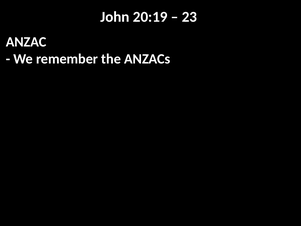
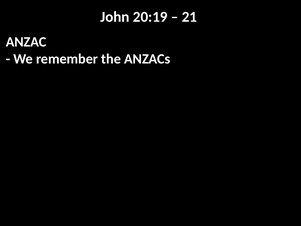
23: 23 -> 21 (189, 17)
